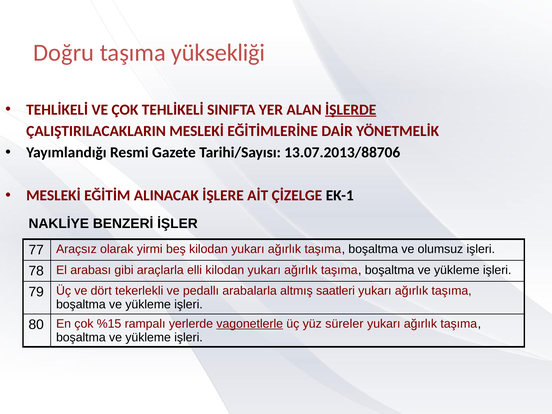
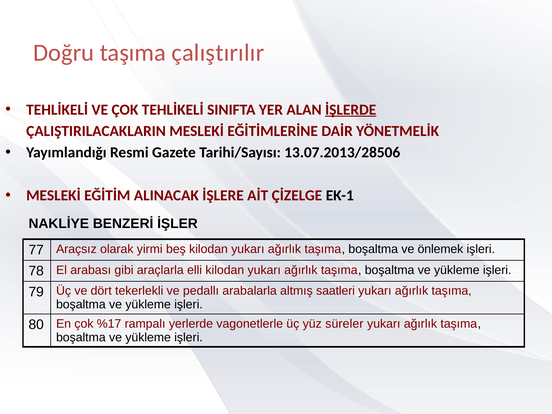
yüksekliği: yüksekliği -> çalıştırılır (218, 53)
13.07.2013/88706: 13.07.2013/88706 -> 13.07.2013/28506 (342, 153)
olumsuz: olumsuz -> önlemek (440, 249)
%15: %15 -> %17 (109, 324)
vagonetlerle underline: present -> none (250, 324)
